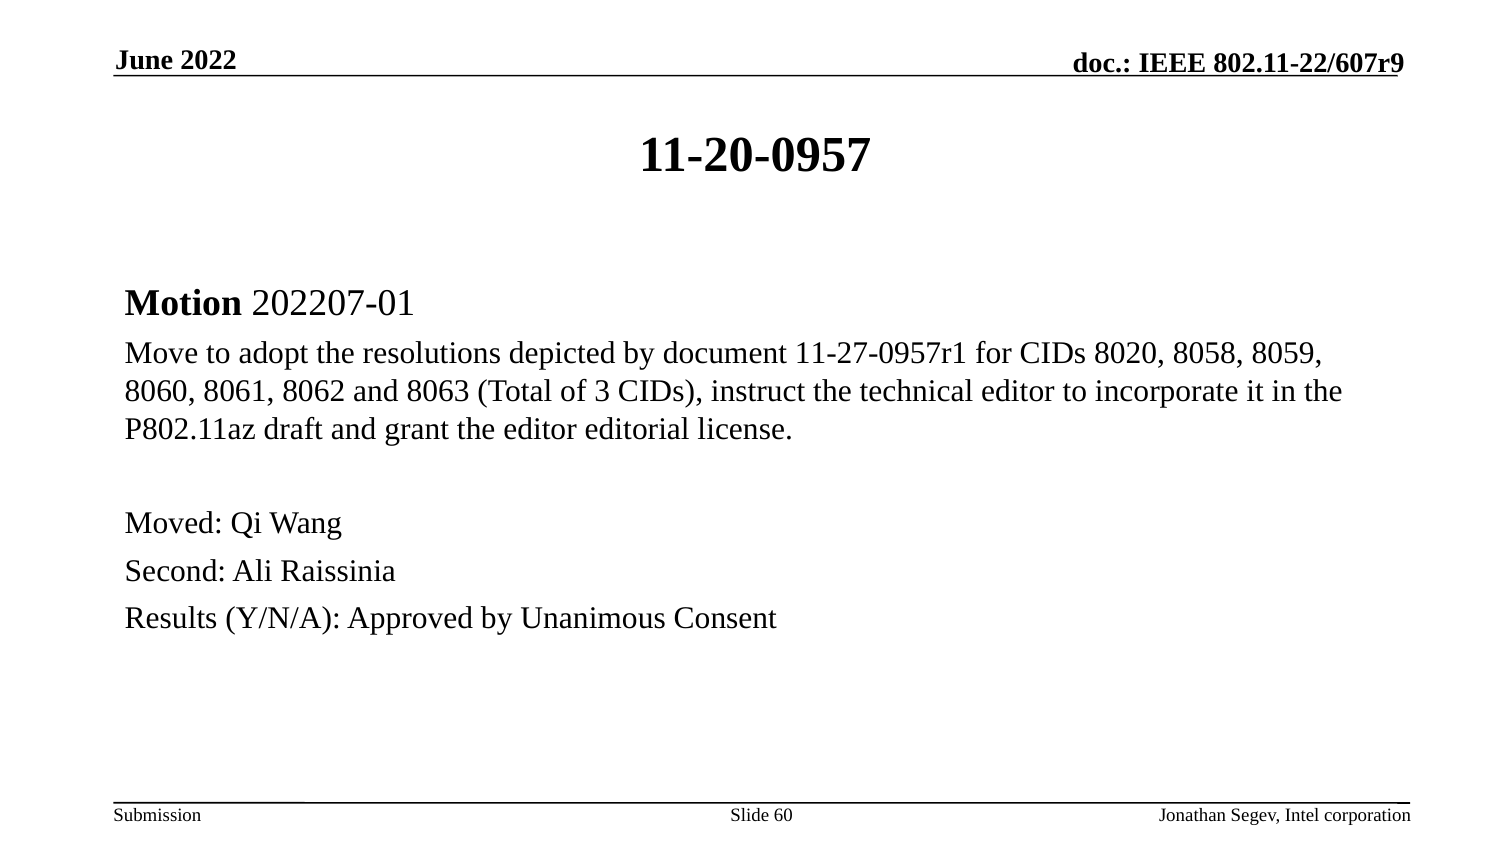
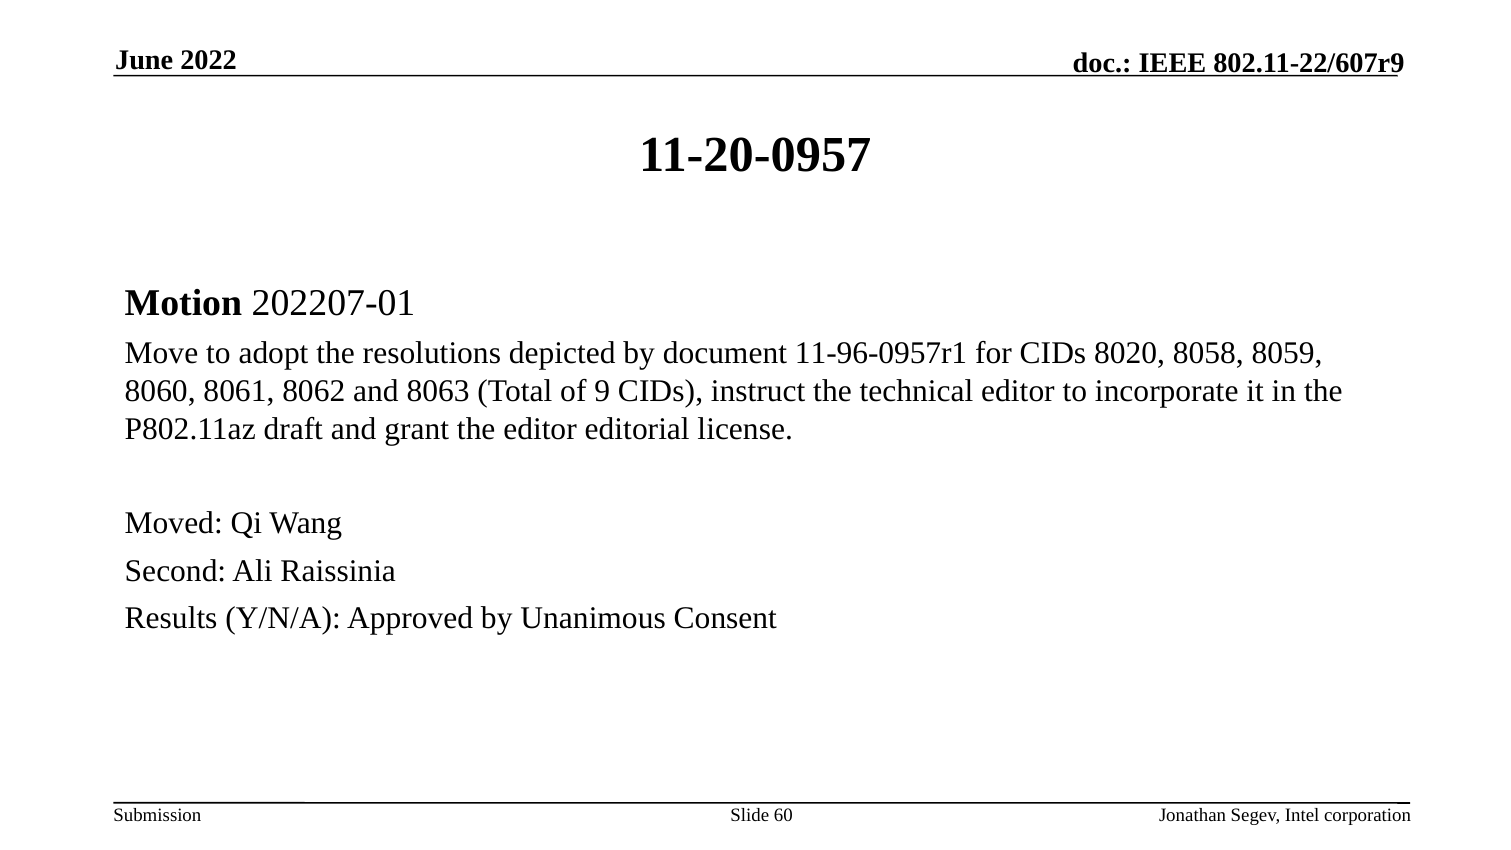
11-27-0957r1: 11-27-0957r1 -> 11-96-0957r1 (881, 353)
3: 3 -> 9 (602, 391)
